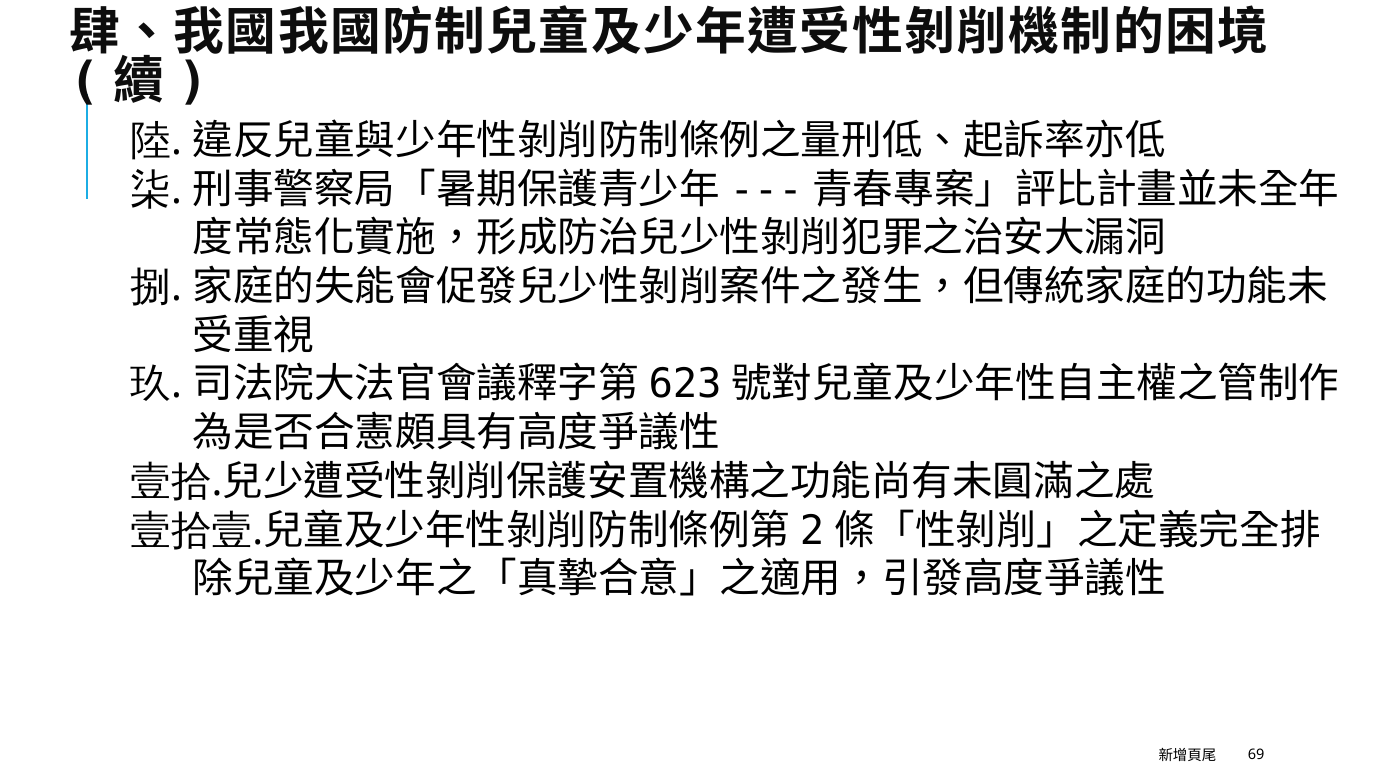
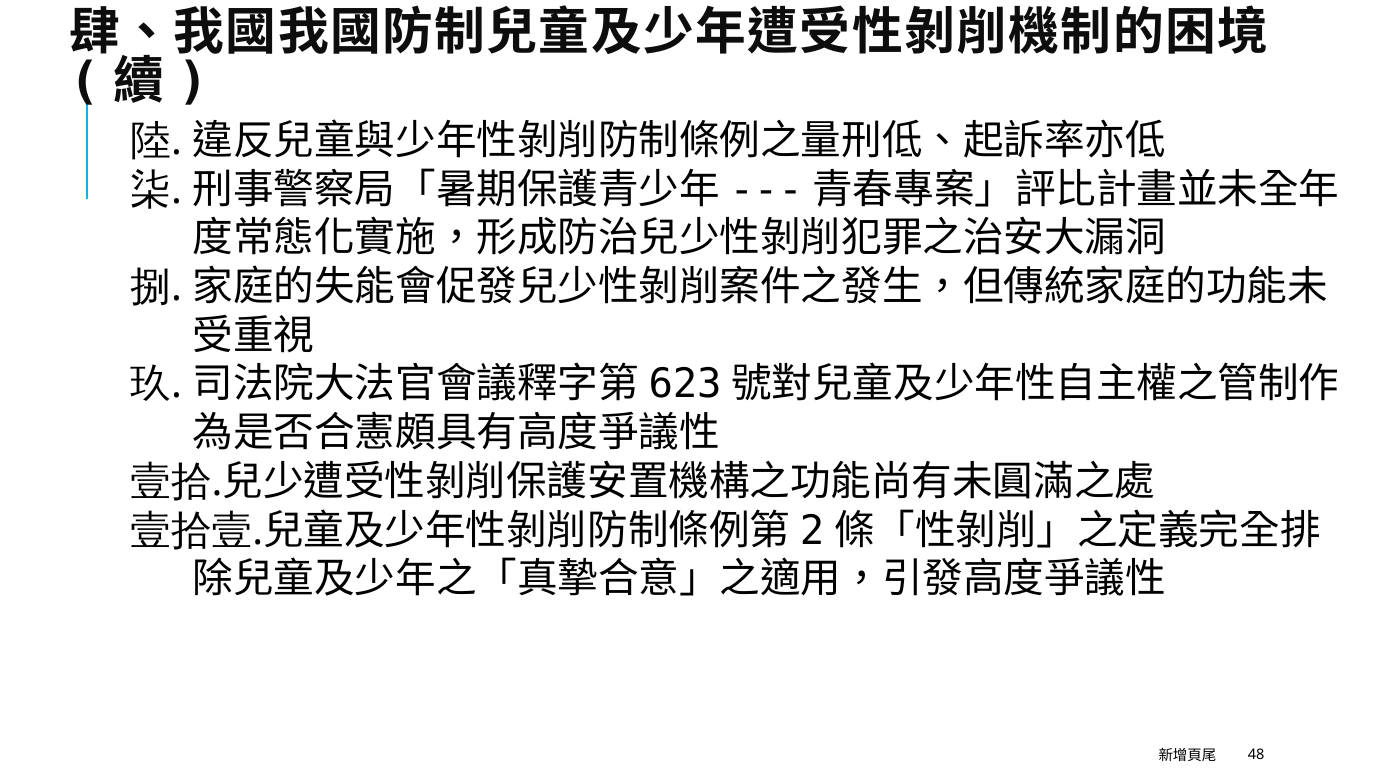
69: 69 -> 48 (1256, 754)
